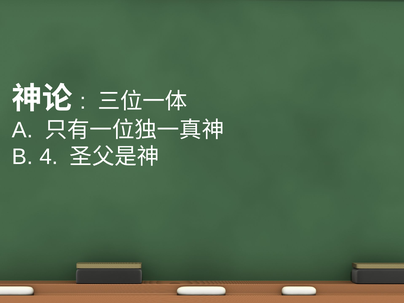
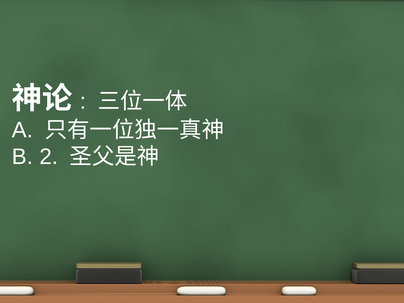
4: 4 -> 2 (49, 157)
